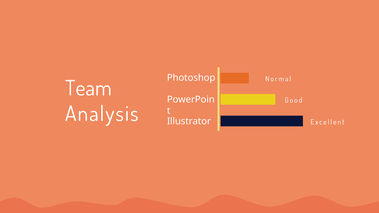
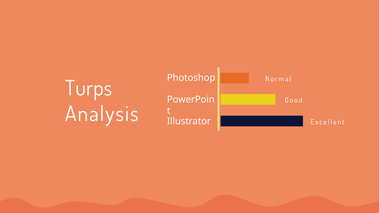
Team: Team -> Turps (88, 89)
